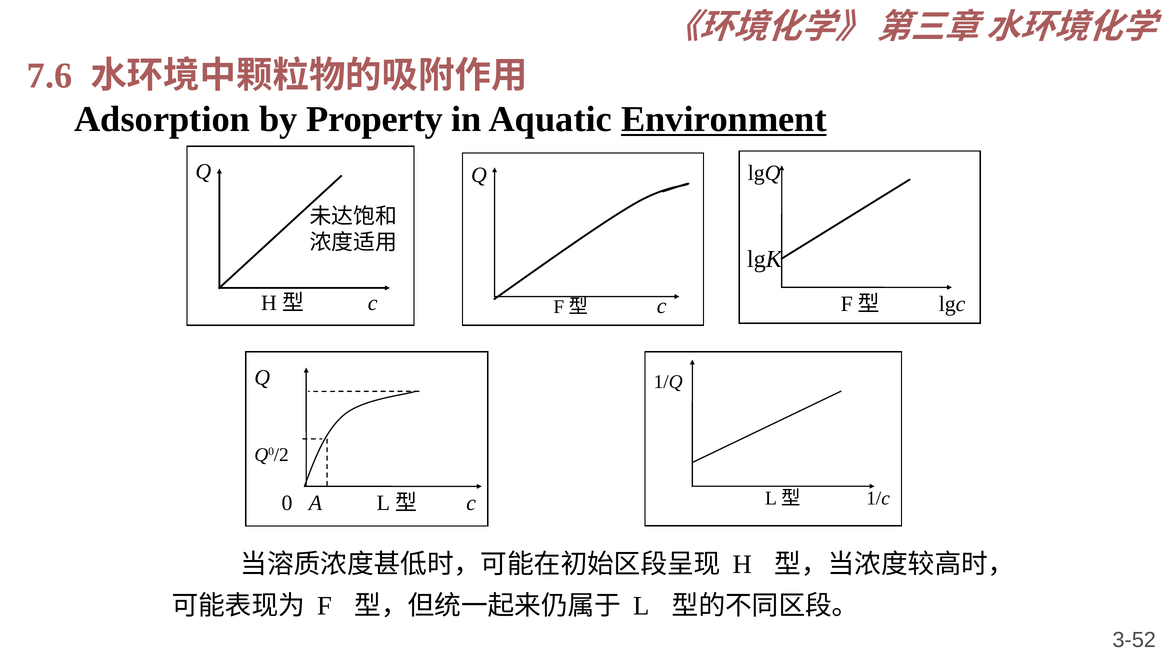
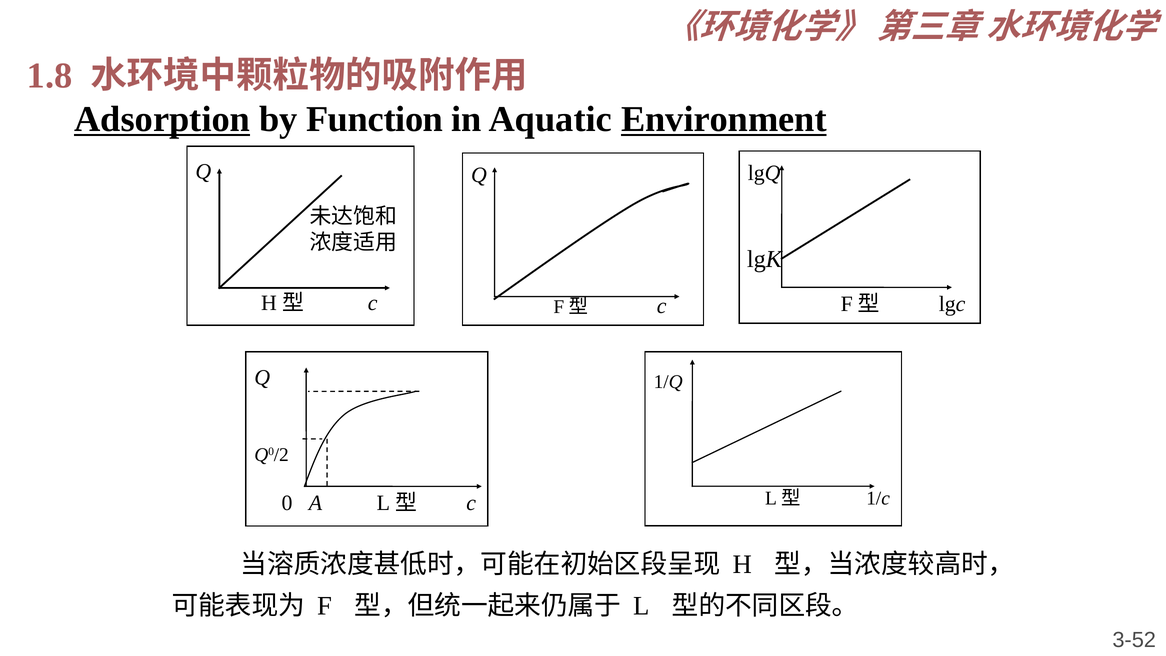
7.6: 7.6 -> 1.8 (50, 75)
Adsorption underline: none -> present (162, 119)
Property: Property -> Function (375, 119)
